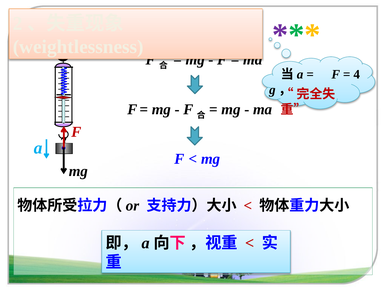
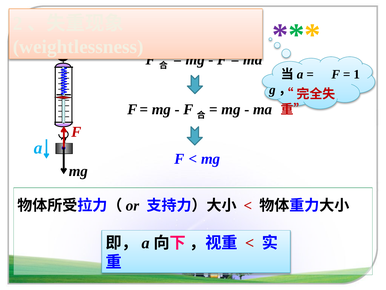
4: 4 -> 1 (357, 74)
